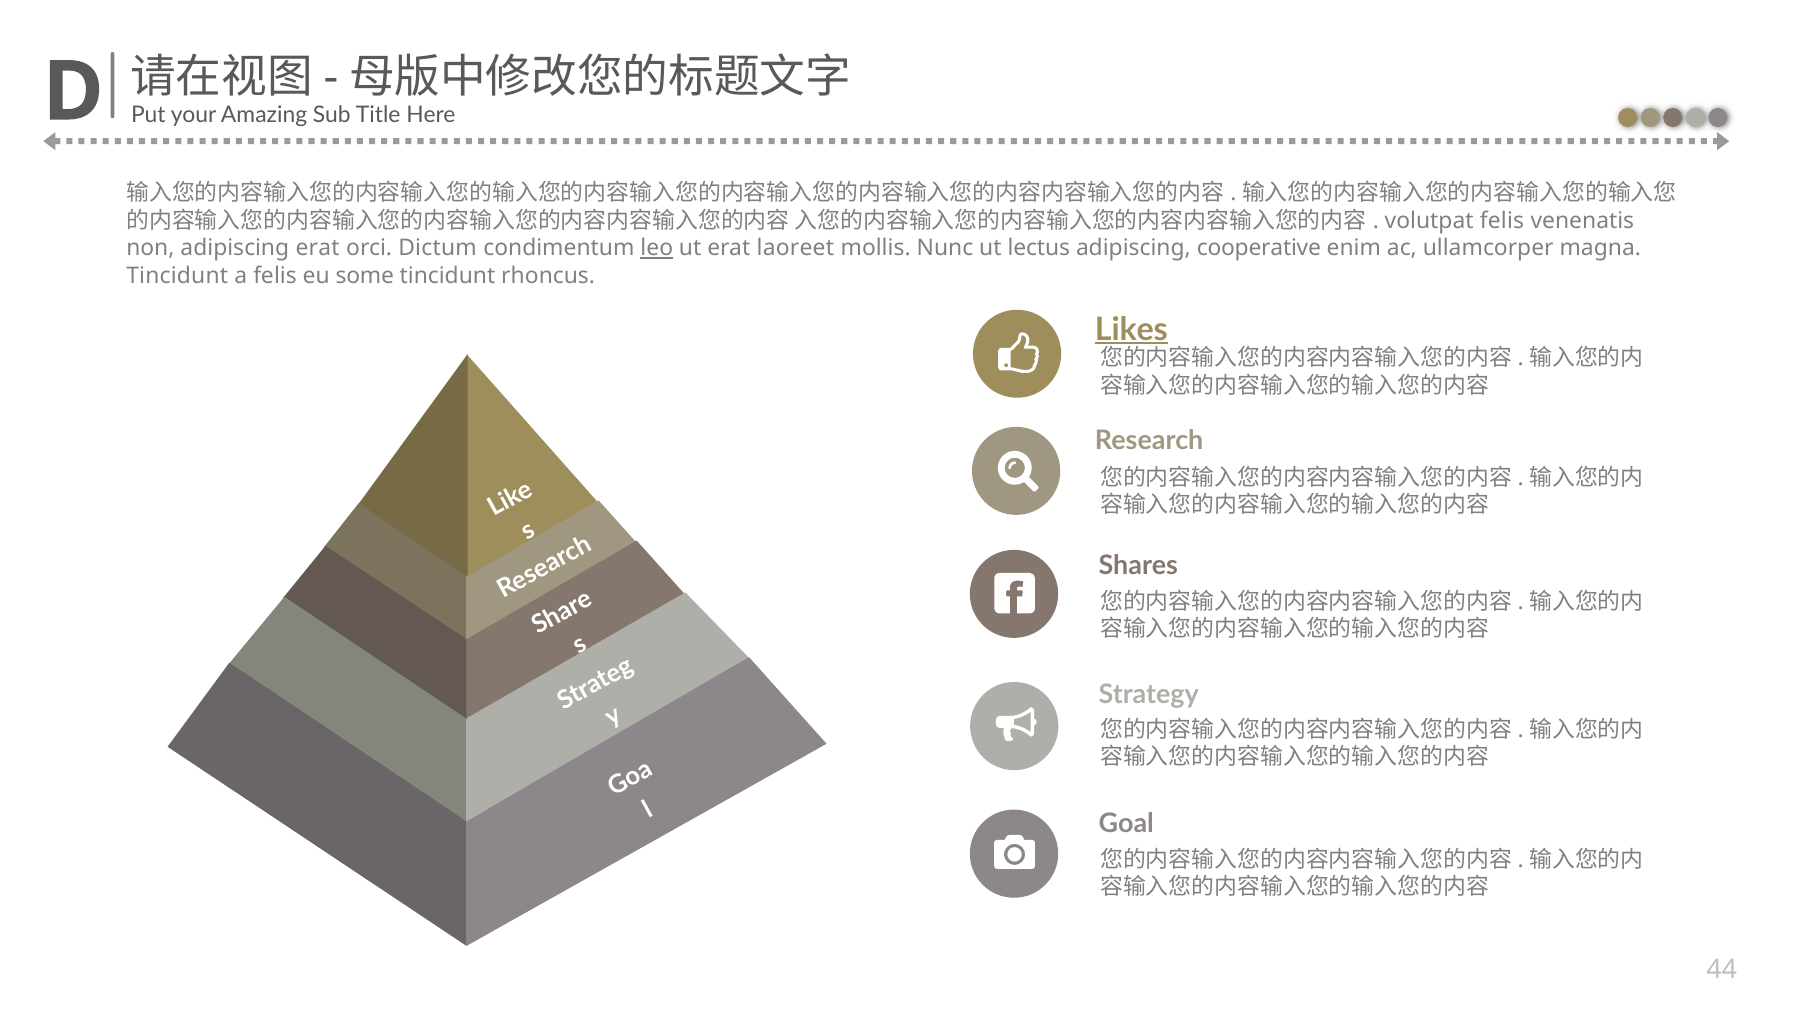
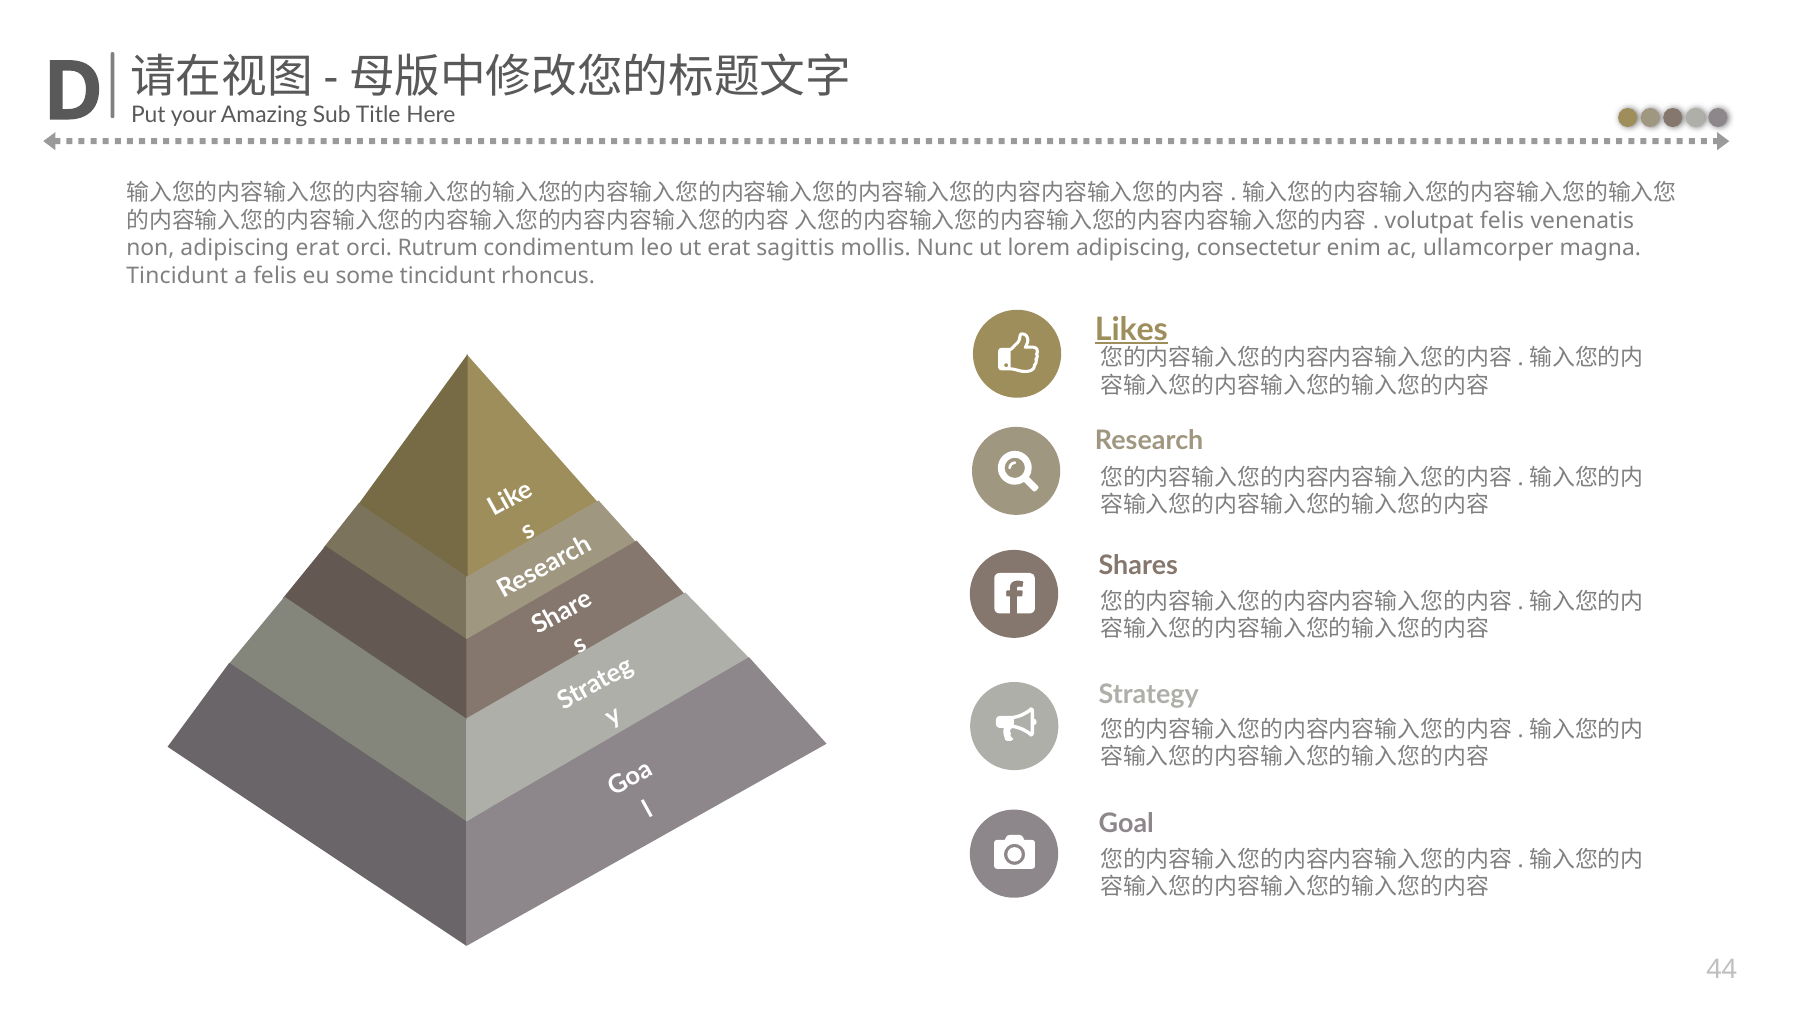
Dictum: Dictum -> Rutrum (438, 248)
leo underline: present -> none (657, 248)
laoreet: laoreet -> sagittis (795, 248)
lectus: lectus -> lorem (1039, 248)
cooperative: cooperative -> consectetur (1259, 248)
